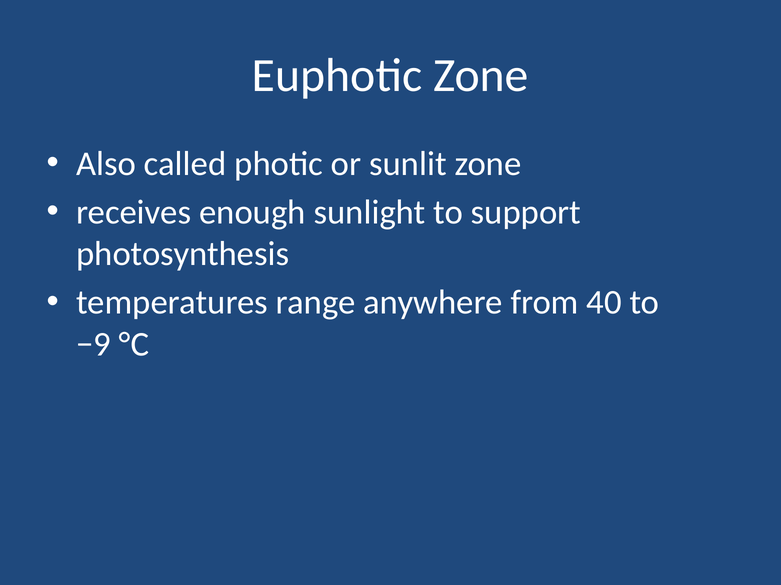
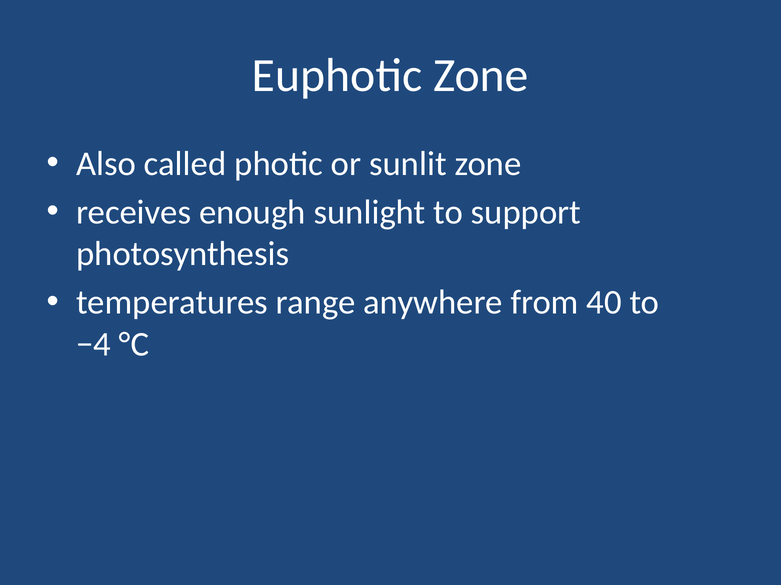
−9: −9 -> −4 (94, 345)
